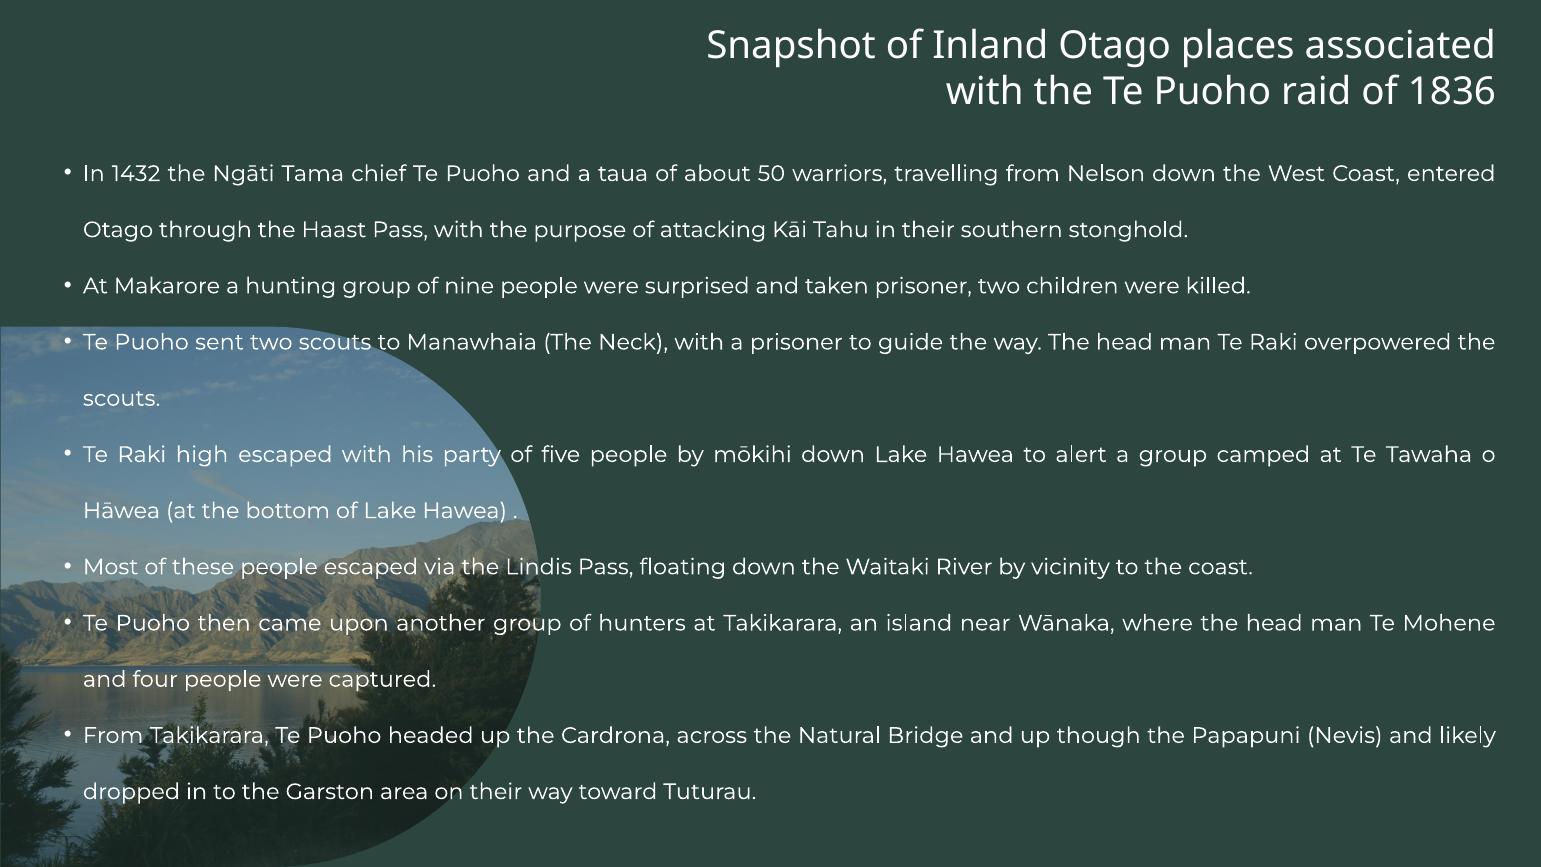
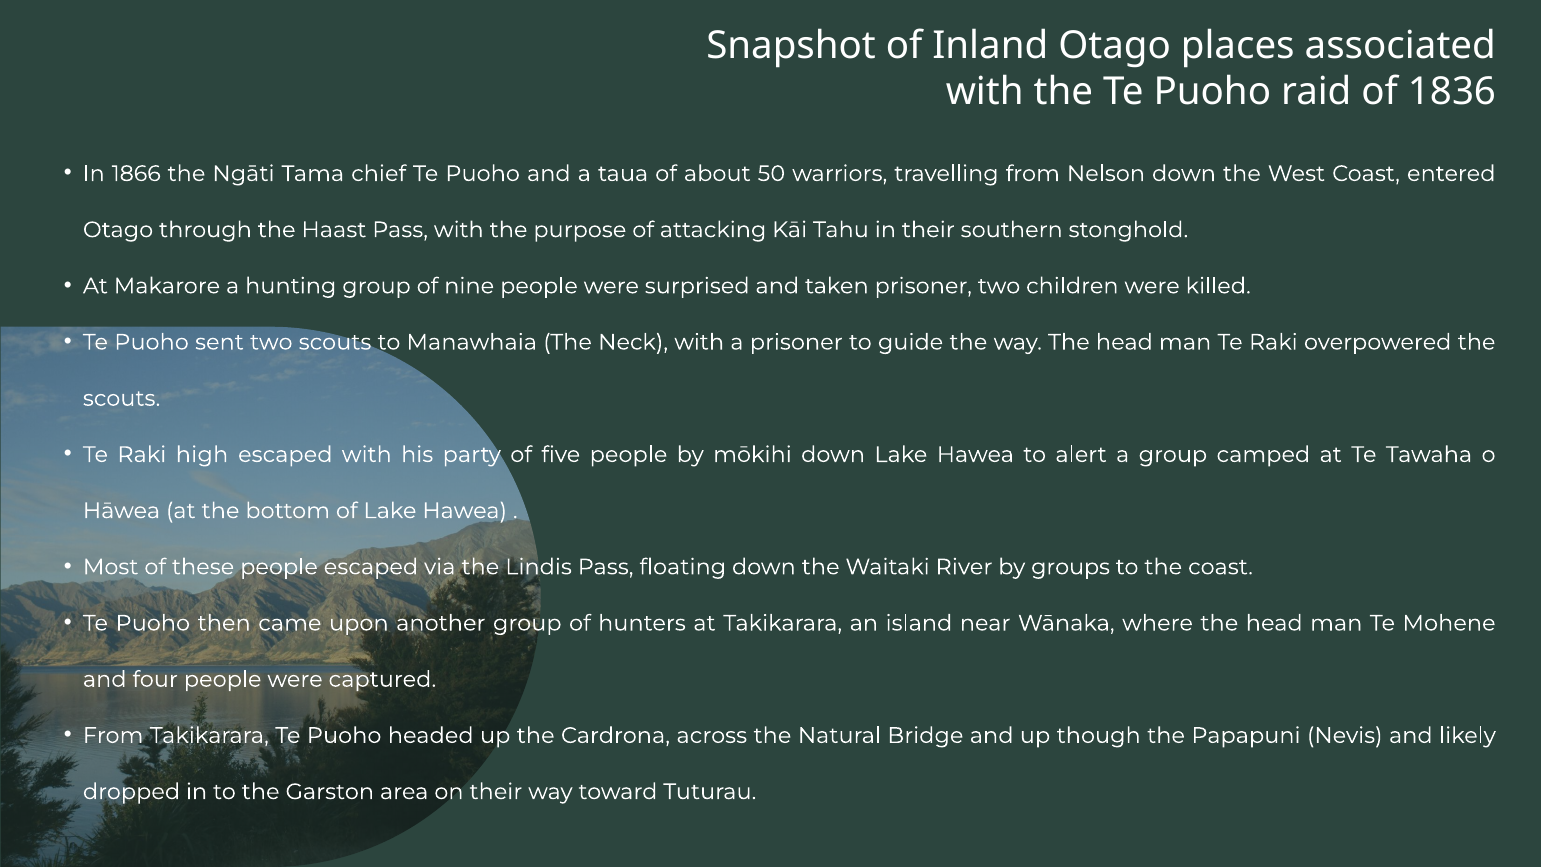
1432: 1432 -> 1866 (136, 174)
vicinity: vicinity -> groups (1071, 567)
